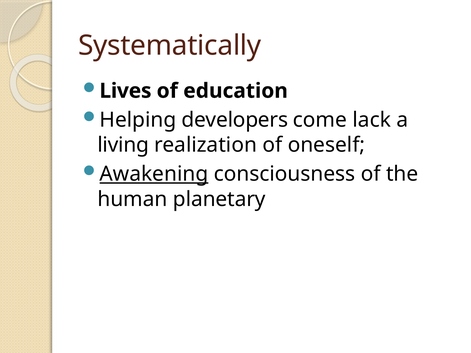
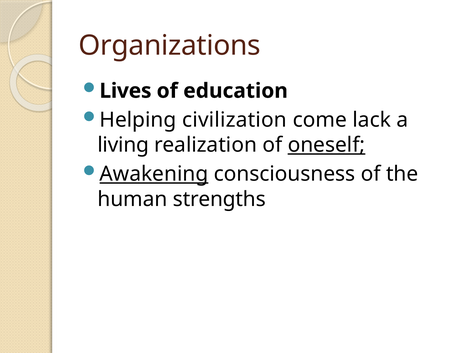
Systematically: Systematically -> Organizations (170, 46)
developers: developers -> civilization (235, 120)
oneself underline: none -> present (326, 145)
planetary: planetary -> strengths (219, 199)
